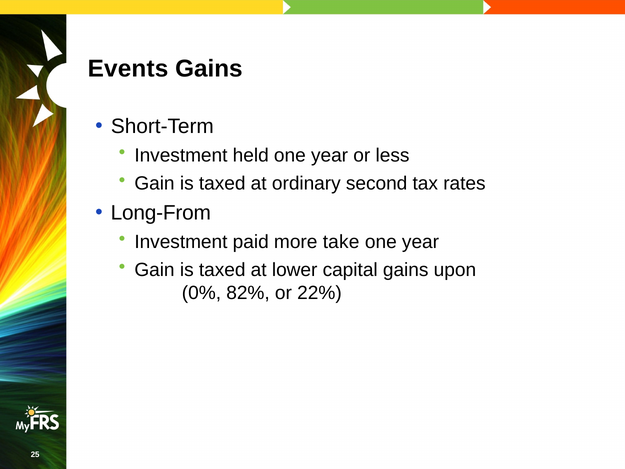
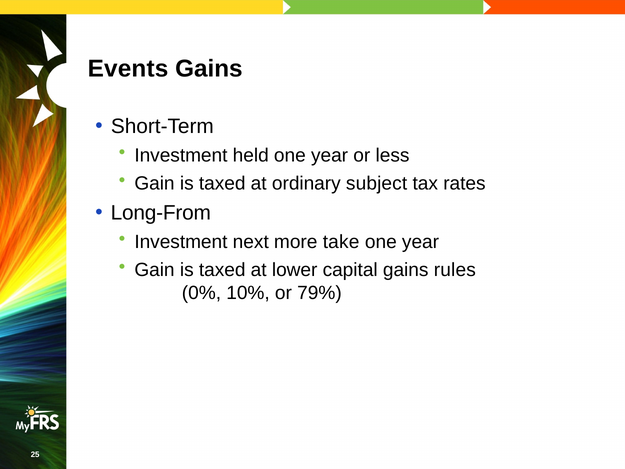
second: second -> subject (377, 184)
paid: paid -> next (251, 242)
upon: upon -> rules (455, 270)
82%: 82% -> 10% (248, 293)
22%: 22% -> 79% (319, 293)
